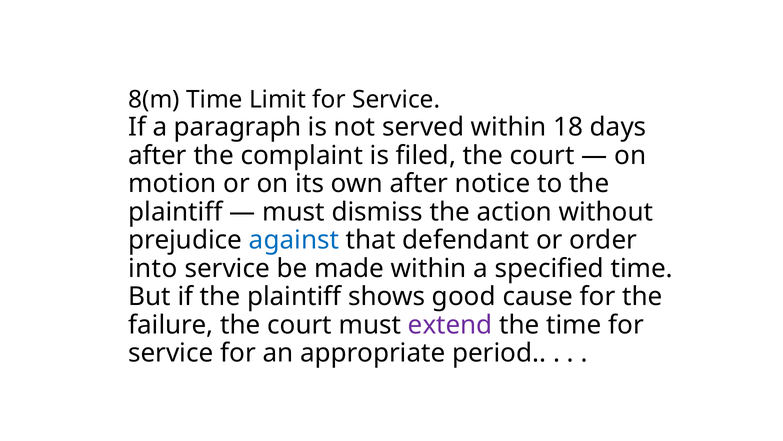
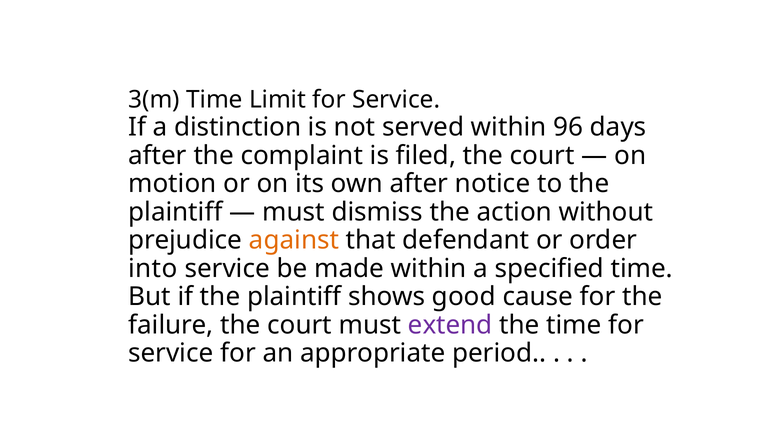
8(m: 8(m -> 3(m (154, 100)
paragraph: paragraph -> distinction (238, 127)
18: 18 -> 96 (568, 127)
against colour: blue -> orange (294, 240)
